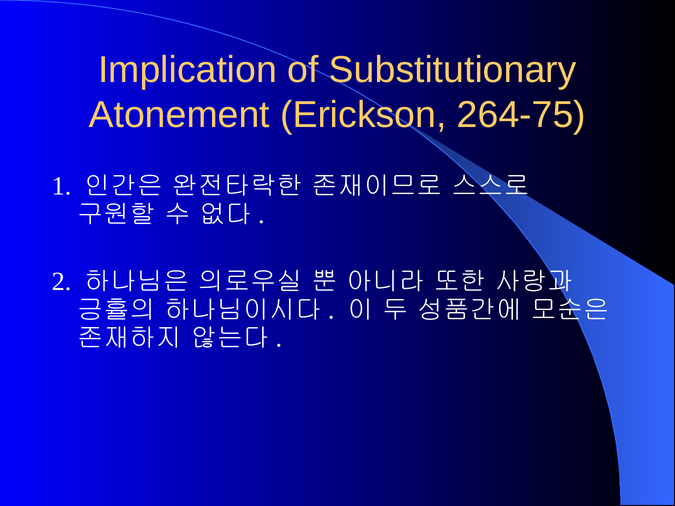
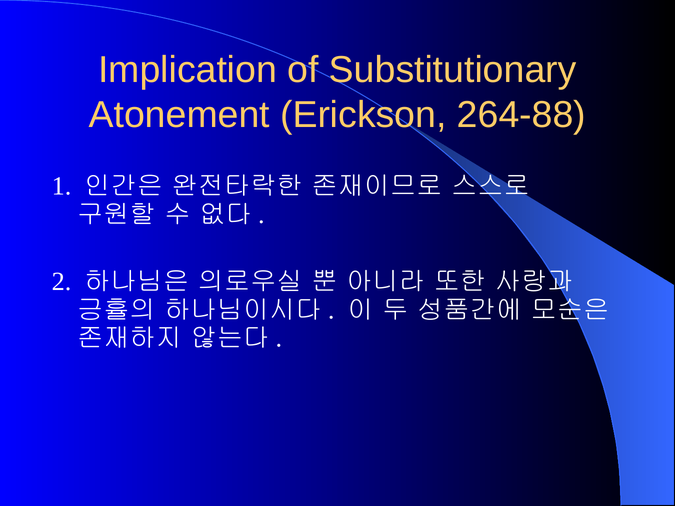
264-75: 264-75 -> 264-88 (521, 115)
